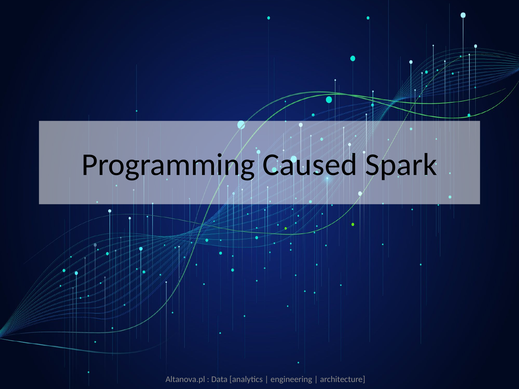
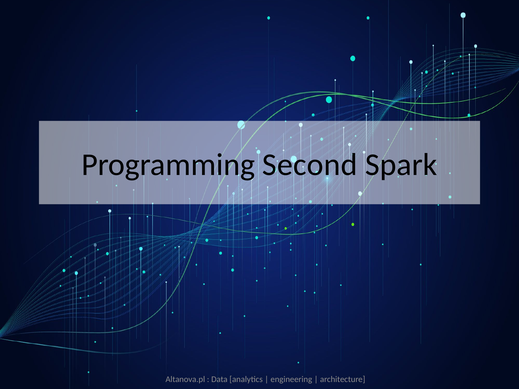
Caused: Caused -> Second (310, 165)
